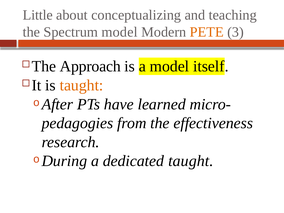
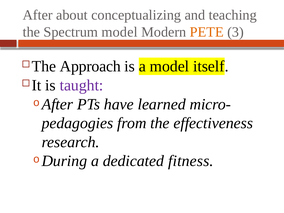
Little: Little -> After (38, 15)
taught colour: orange -> purple (82, 85)
dedicated taught: taught -> fitness (191, 161)
